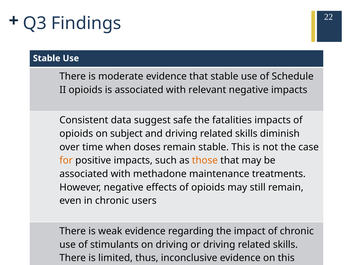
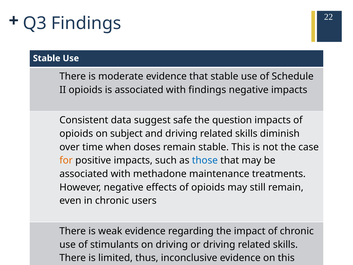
with relevant: relevant -> findings (207, 90)
fatalities: fatalities -> question (232, 120)
those colour: orange -> blue (205, 160)
